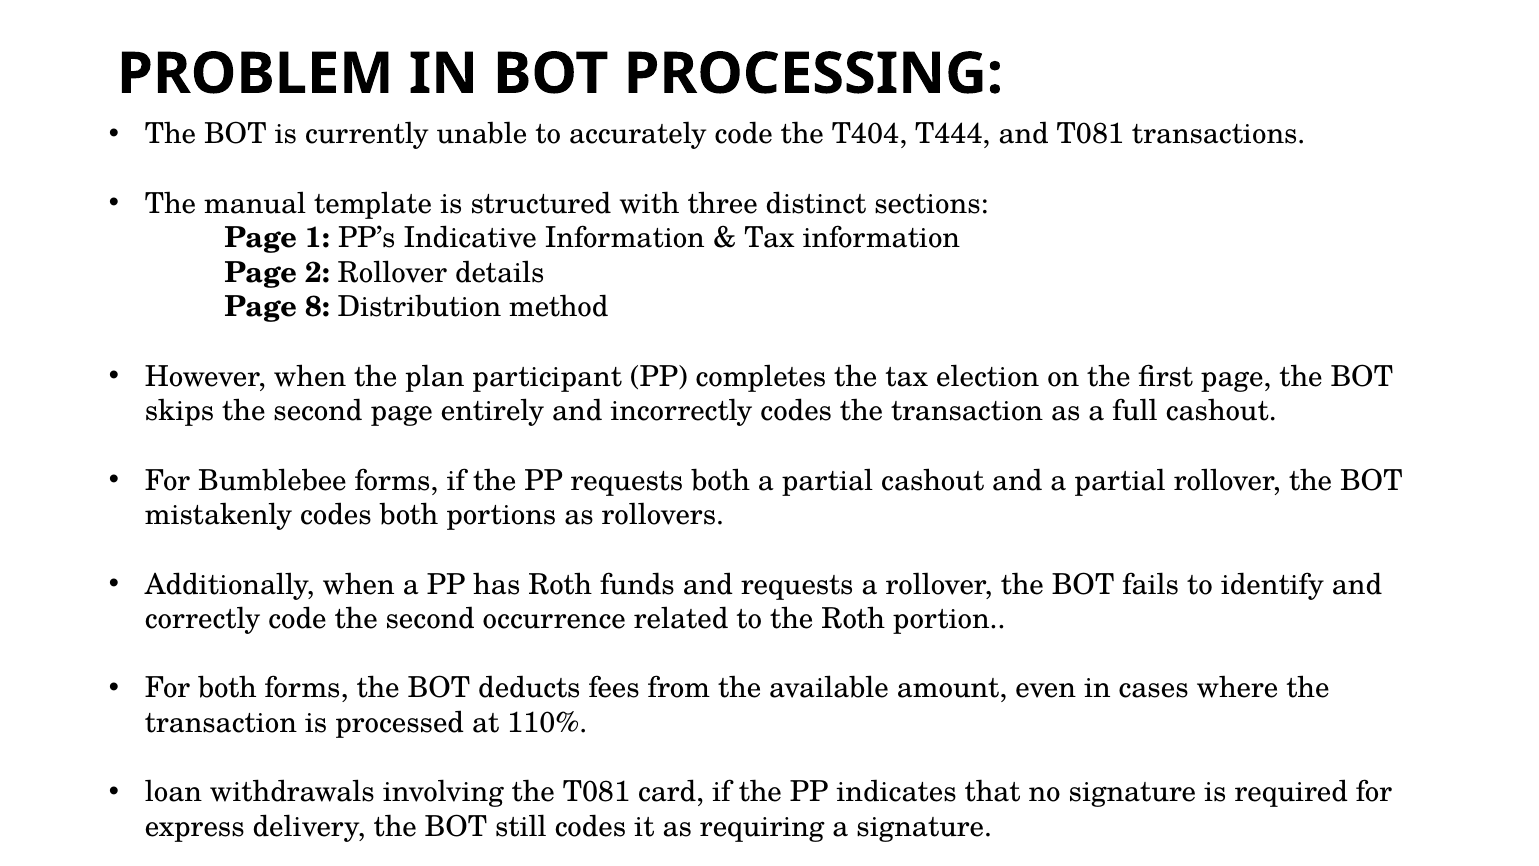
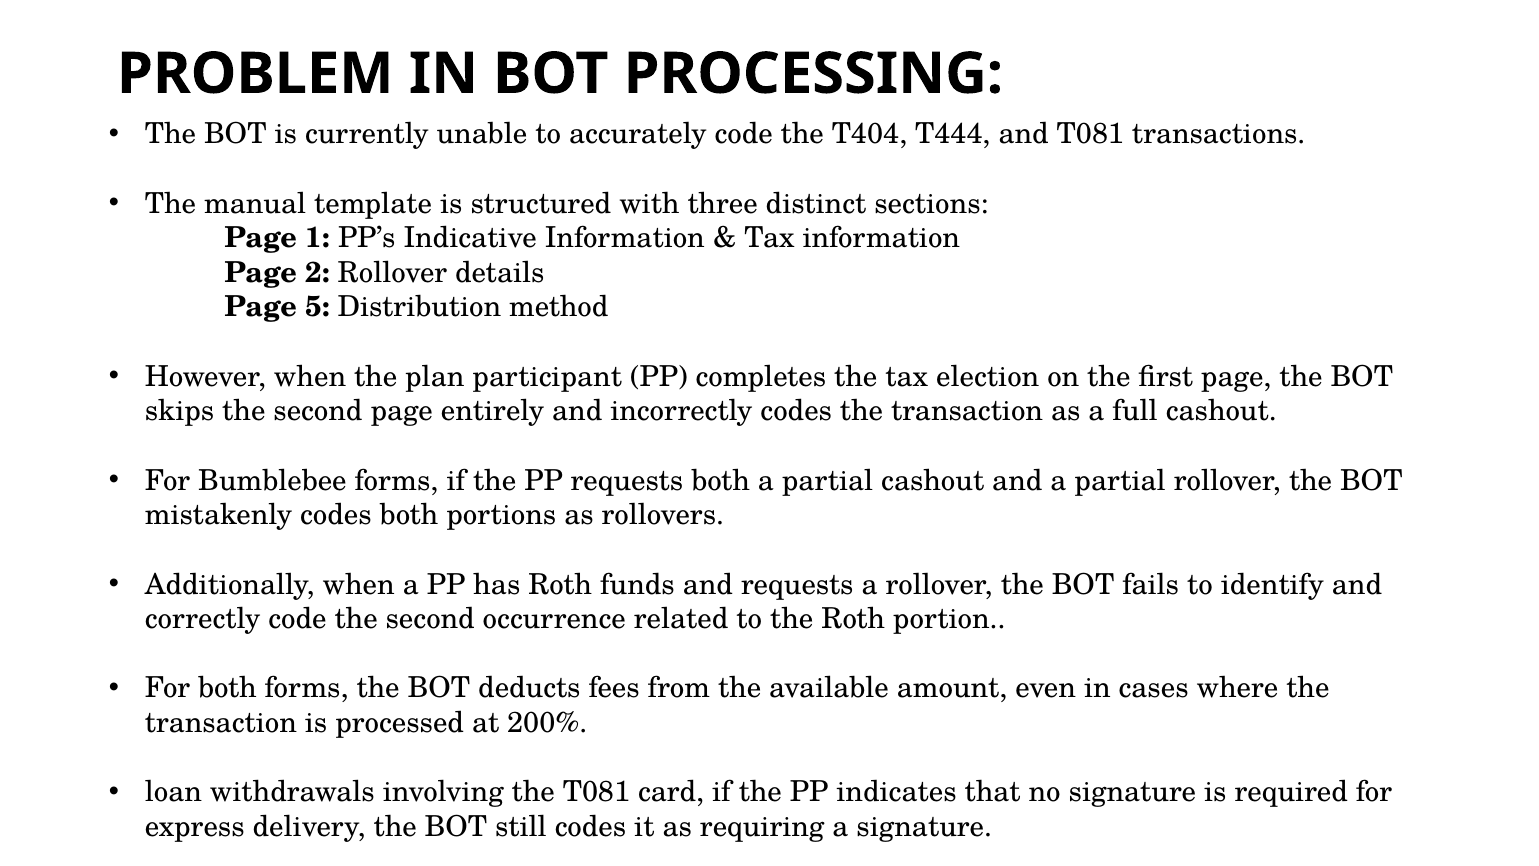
8: 8 -> 5 (317, 307)
110%: 110% -> 200% (547, 723)
